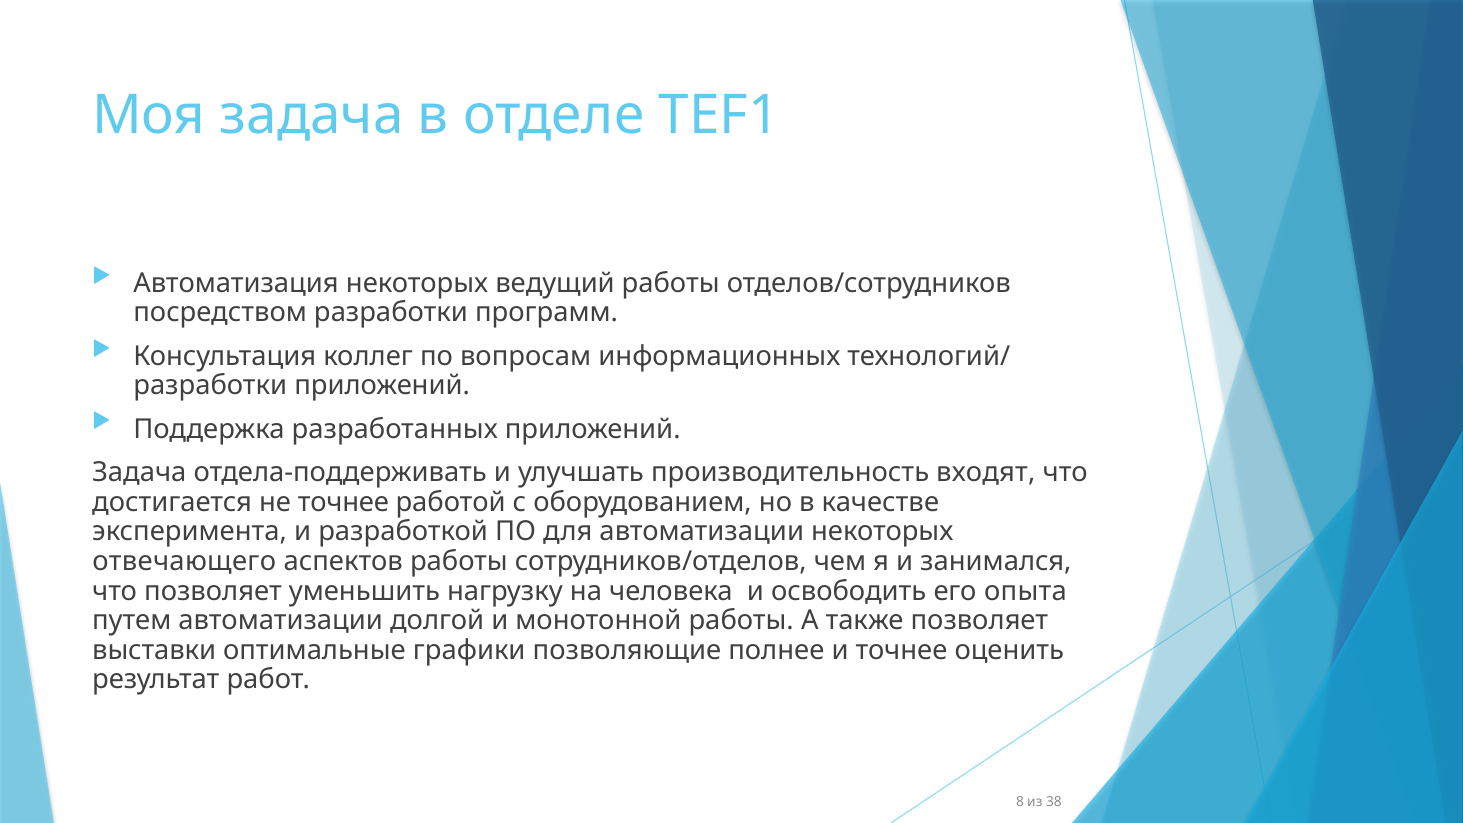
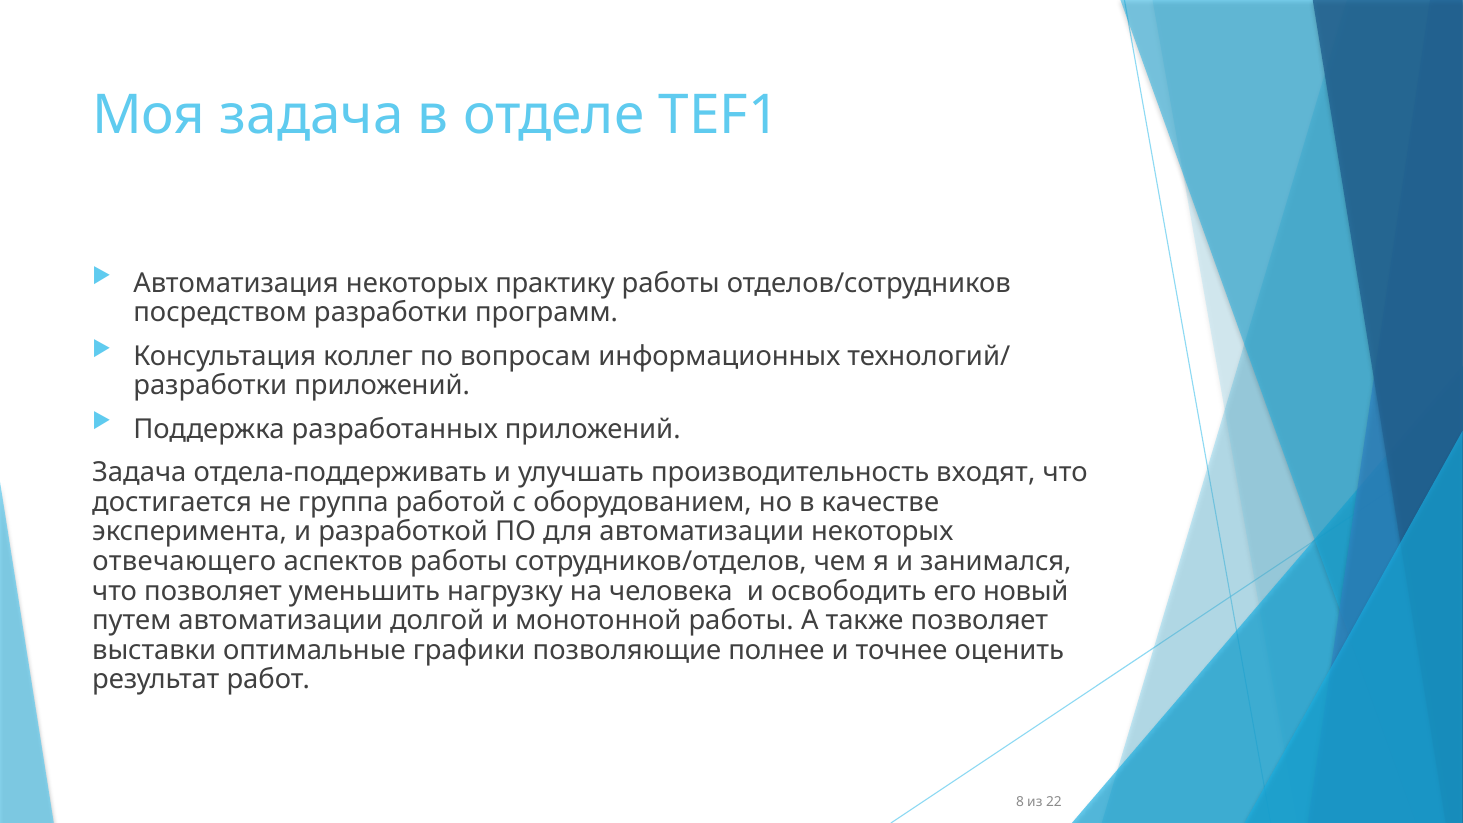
ведущий: ведущий -> практику (555, 283)
не точнее: точнее -> группа (343, 502)
опыта: опыта -> новый (1026, 591)
38: 38 -> 22 (1054, 802)
